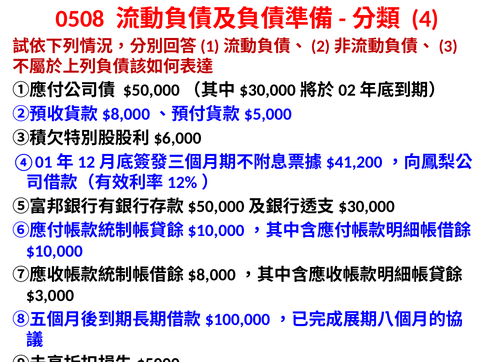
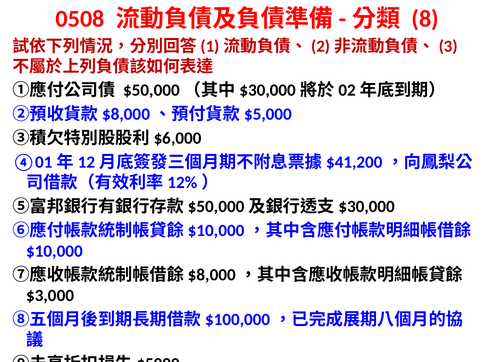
4: 4 -> 8 (425, 19)
